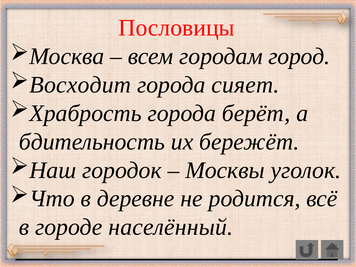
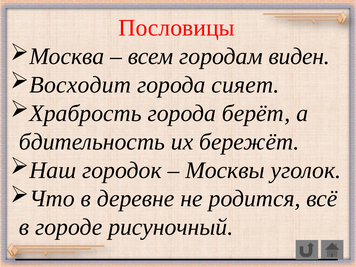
город: город -> виден (299, 56)
населённый: населённый -> рисуночный (171, 227)
